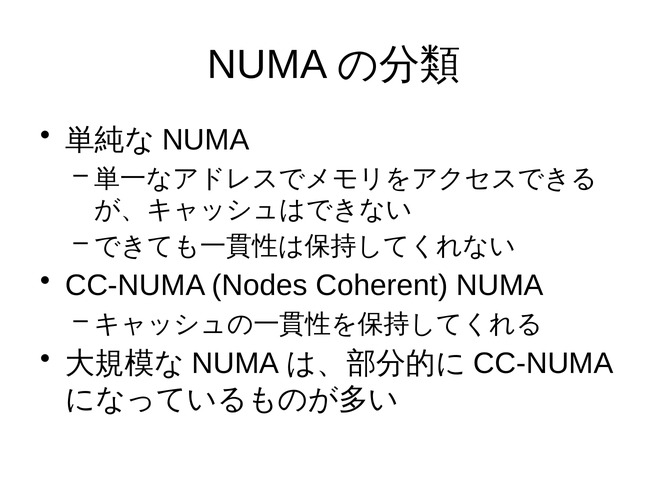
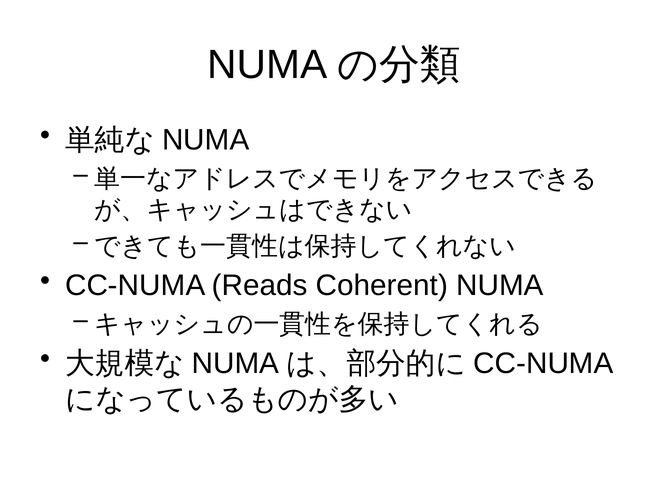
Nodes: Nodes -> Reads (260, 286)
